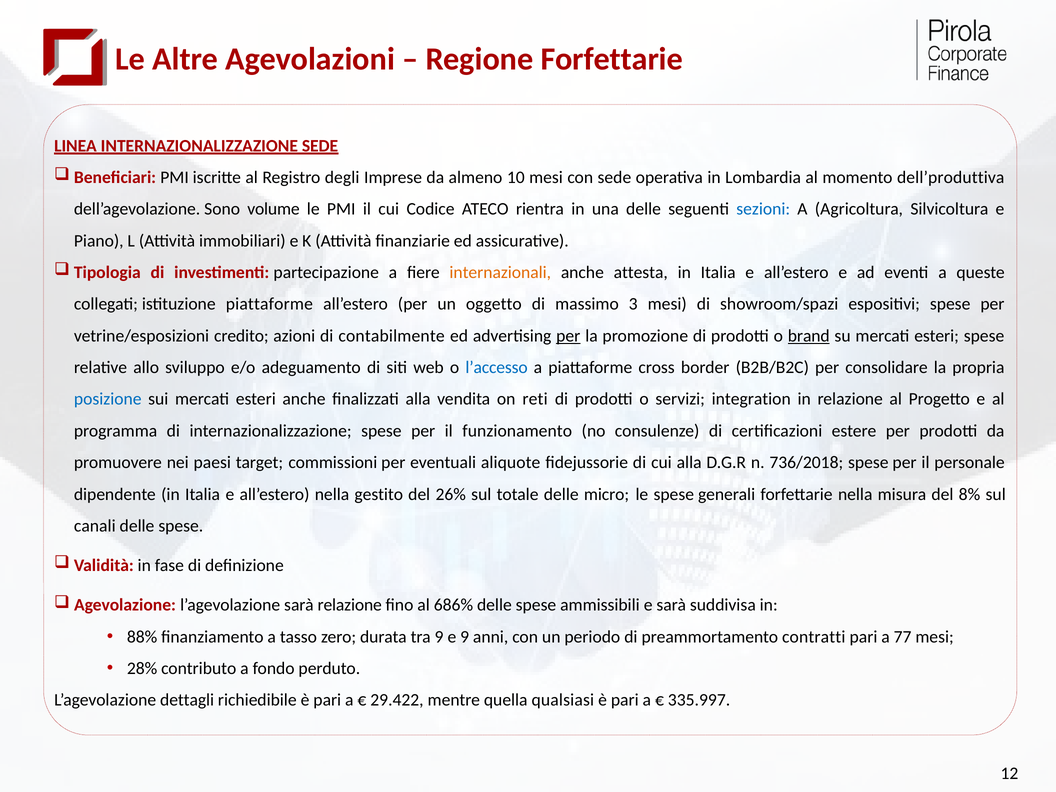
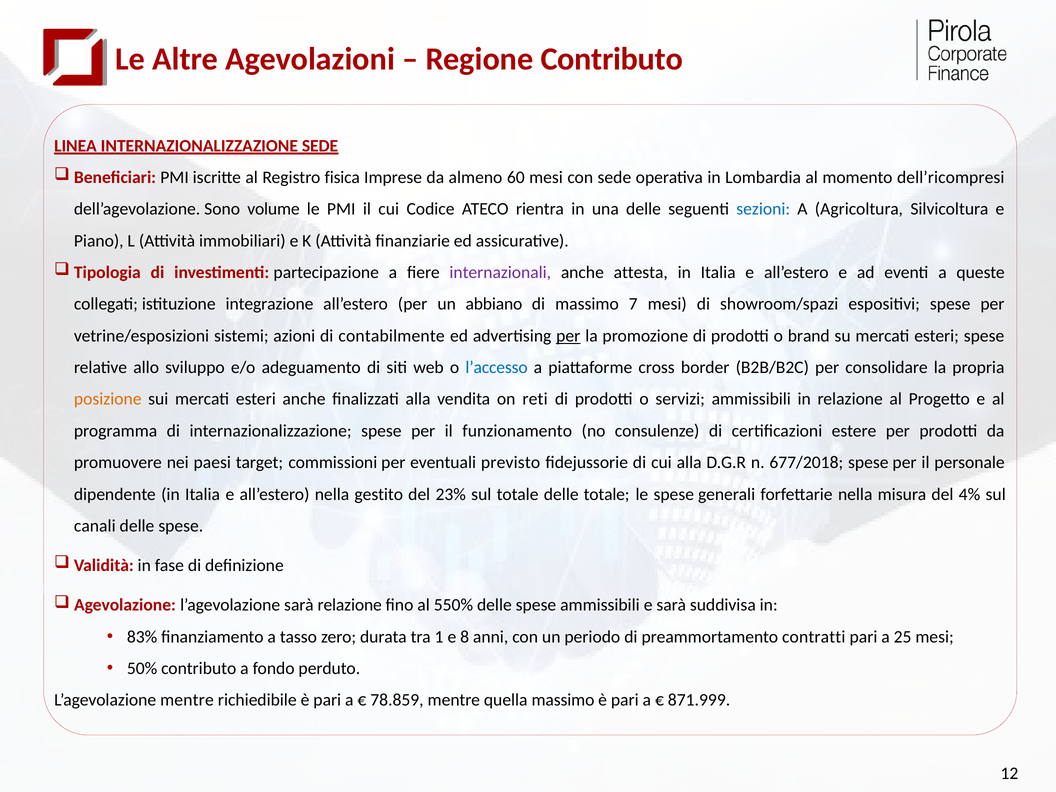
Regione Forfettarie: Forfettarie -> Contributo (612, 59)
degli: degli -> fisica (342, 177)
10: 10 -> 60 (516, 177)
dell’produttiva: dell’produttiva -> dell’ricompresi (951, 177)
internazionali colour: orange -> purple (500, 272)
istituzione piattaforme: piattaforme -> integrazione (269, 304)
oggetto: oggetto -> abbiano (494, 304)
3: 3 -> 7 (633, 304)
credito: credito -> sistemi (241, 336)
brand underline: present -> none (809, 336)
posizione colour: blue -> orange (108, 399)
servizi integration: integration -> ammissibili (751, 399)
aliquote: aliquote -> previsto (511, 463)
736/2018: 736/2018 -> 677/2018 (806, 463)
26%: 26% -> 23% (451, 494)
delle micro: micro -> totale (607, 494)
8%: 8% -> 4% (969, 494)
686%: 686% -> 550% (453, 605)
88%: 88% -> 83% (142, 637)
tra 9: 9 -> 1 (439, 637)
e 9: 9 -> 8 (465, 637)
77: 77 -> 25 (903, 637)
28%: 28% -> 50% (142, 668)
L’agevolazione dettagli: dettagli -> mentre (187, 700)
29.422: 29.422 -> 78.859 (397, 700)
quella qualsiasi: qualsiasi -> massimo (563, 700)
335.997: 335.997 -> 871.999 (699, 700)
